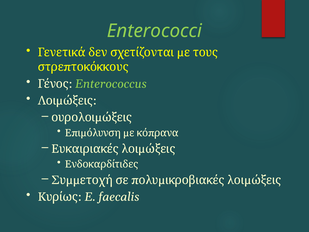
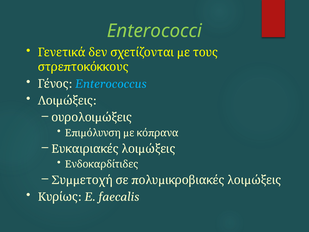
Enterococcus colour: light green -> light blue (111, 84)
